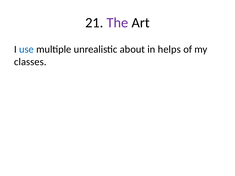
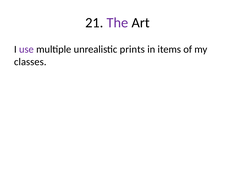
use colour: blue -> purple (26, 49)
about: about -> prints (132, 49)
helps: helps -> items (169, 49)
